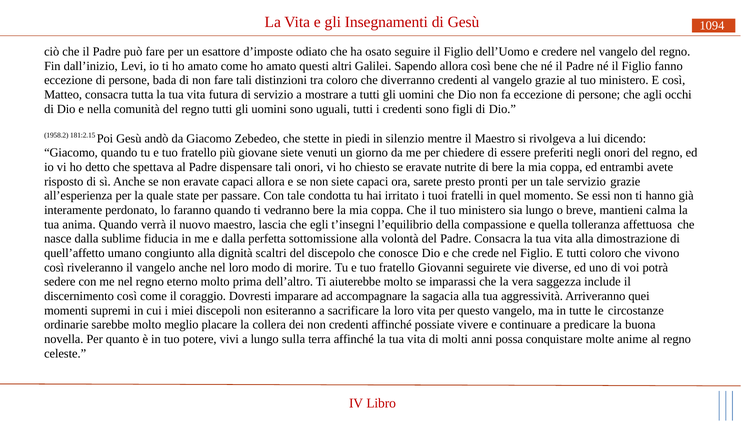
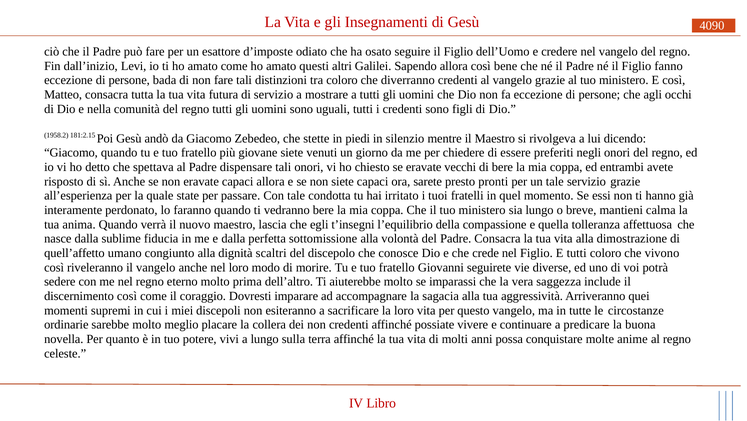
1094: 1094 -> 4090 (712, 26)
nutrite: nutrite -> vecchi (460, 167)
